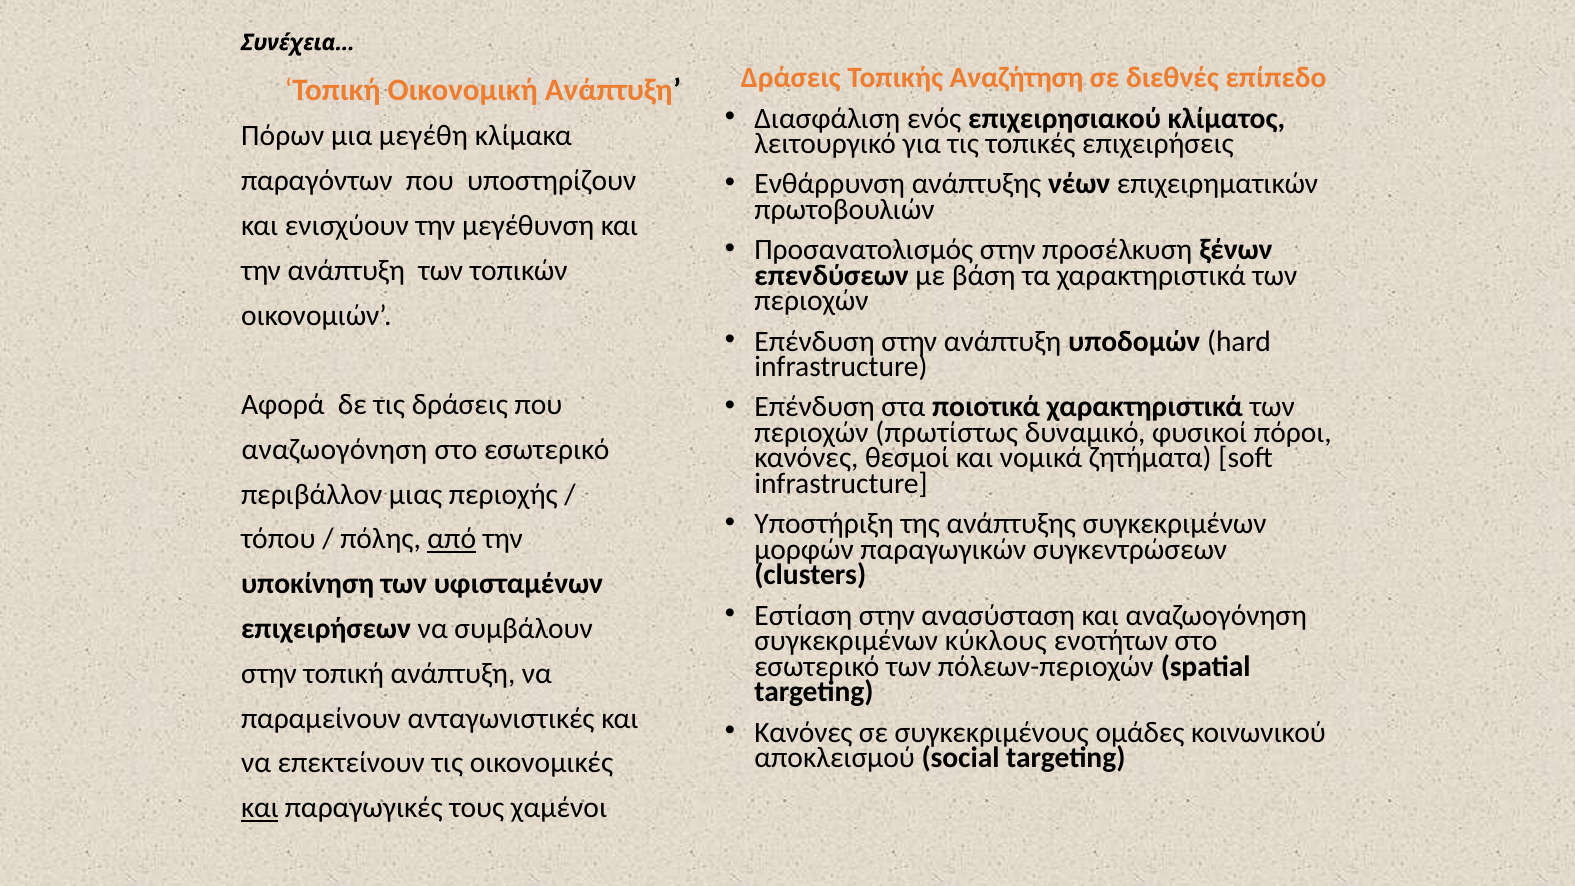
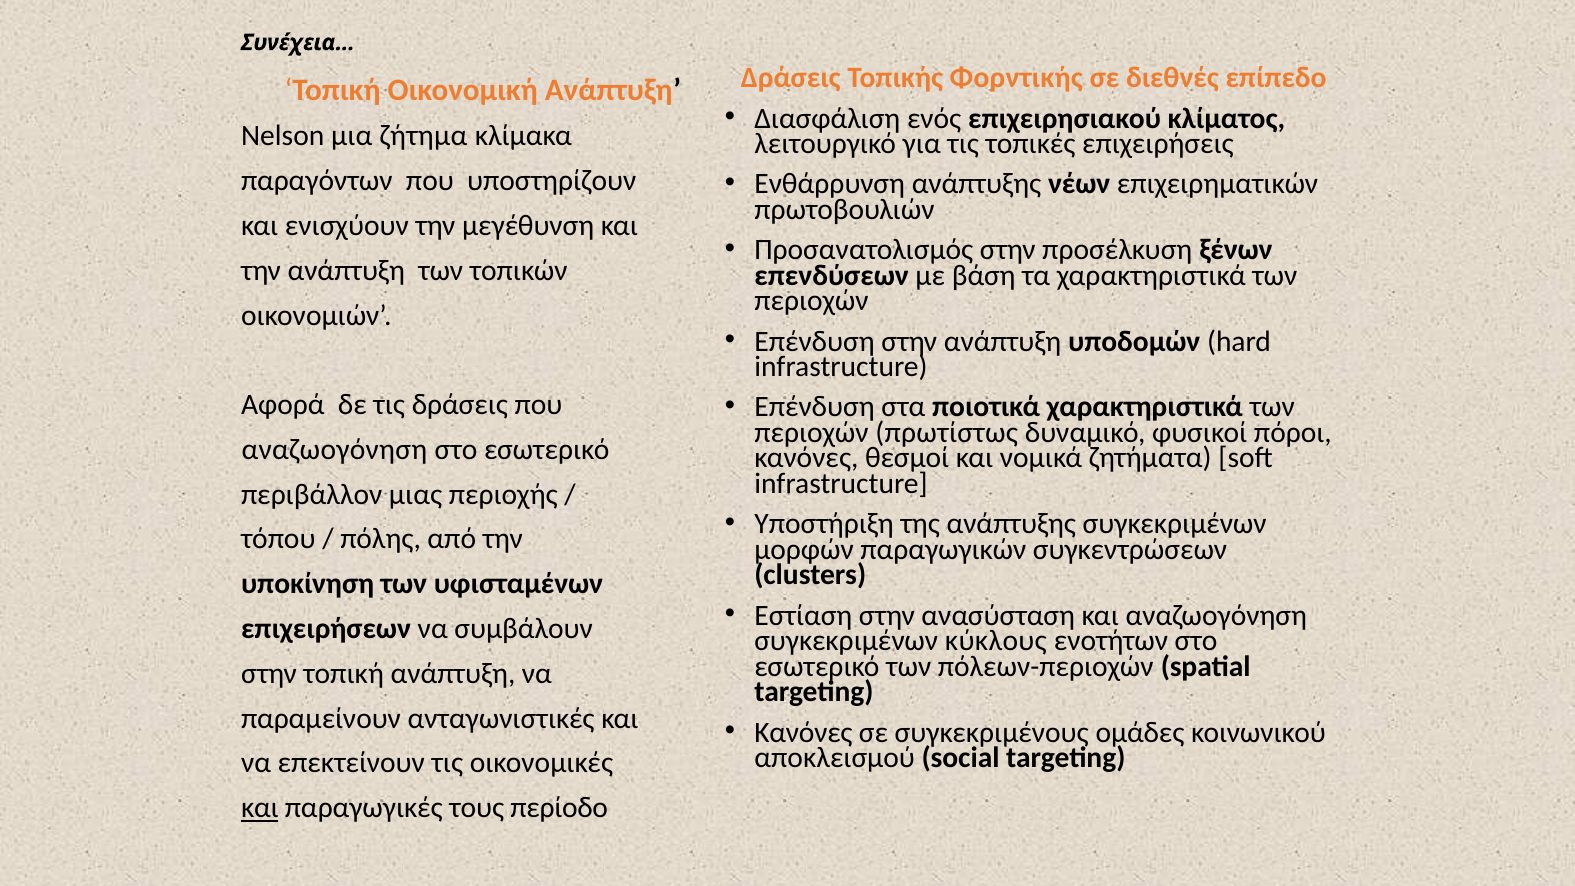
Αναζήτηση: Αναζήτηση -> Φορντικής (1016, 78)
Πόρων: Πόρων -> Nelson (283, 136)
μεγέθη: μεγέθη -> ζήτημα (423, 136)
από underline: present -> none (452, 539)
χαμένοι: χαμένοι -> περίοδο (559, 808)
